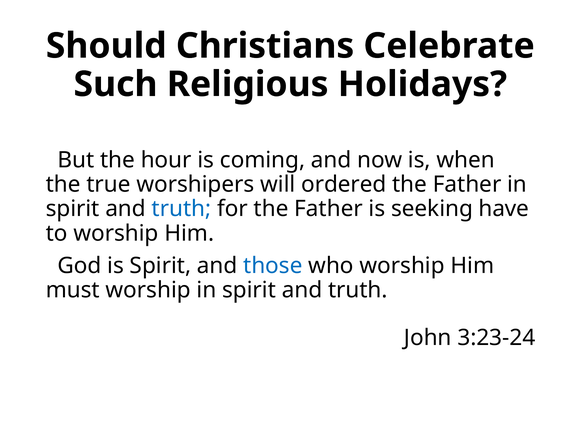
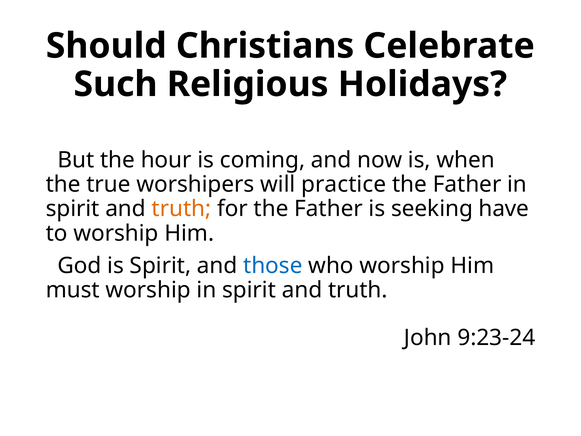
ordered: ordered -> practice (344, 184)
truth colour: blue -> orange (181, 209)
3:23-24: 3:23-24 -> 9:23-24 (496, 338)
